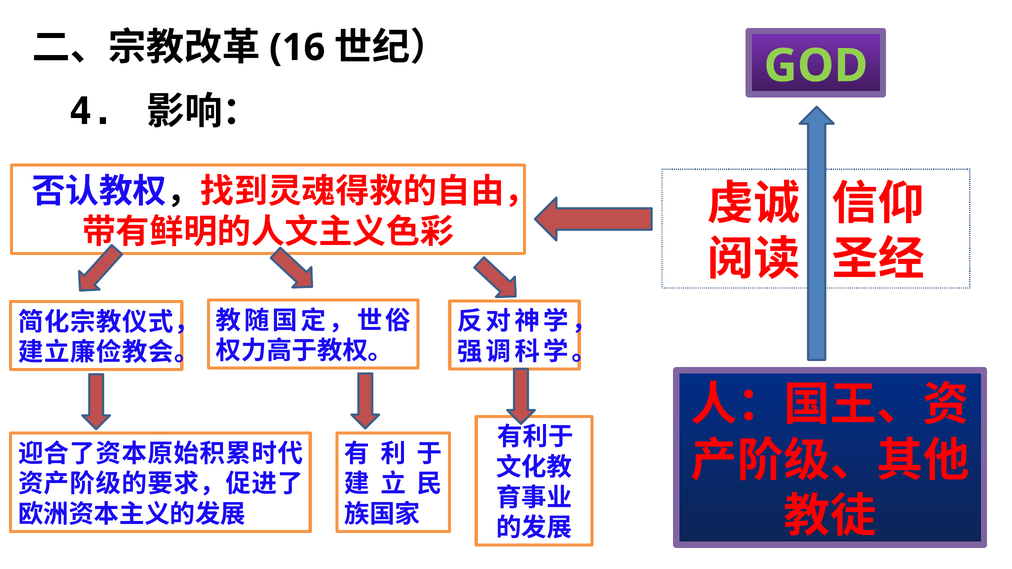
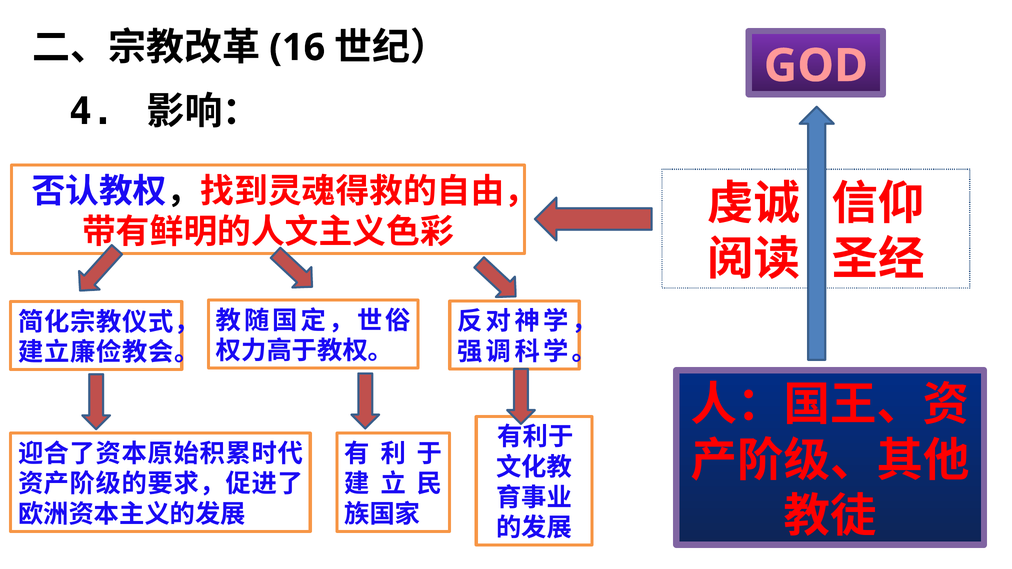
GOD colour: light green -> pink (816, 66)
